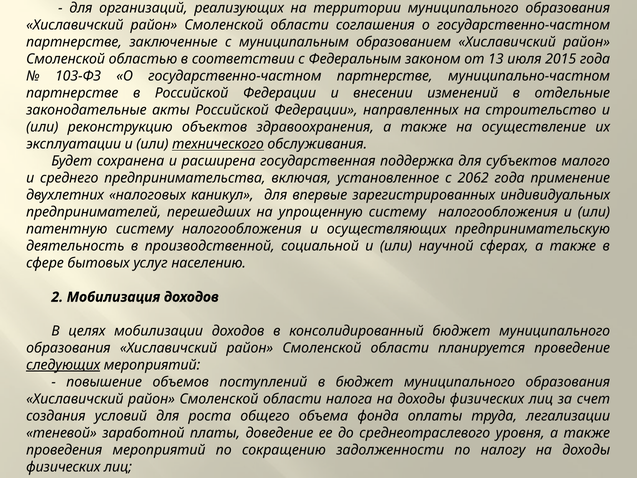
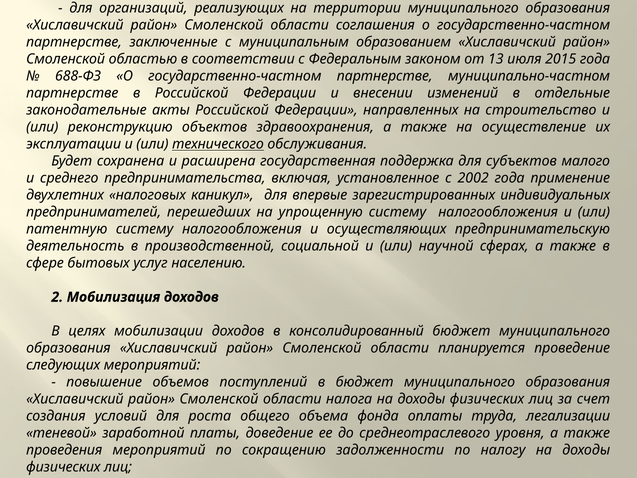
103-ФЗ: 103-ФЗ -> 688-ФЗ (78, 76)
2062: 2062 -> 2002 (473, 178)
следующих underline: present -> none (63, 365)
